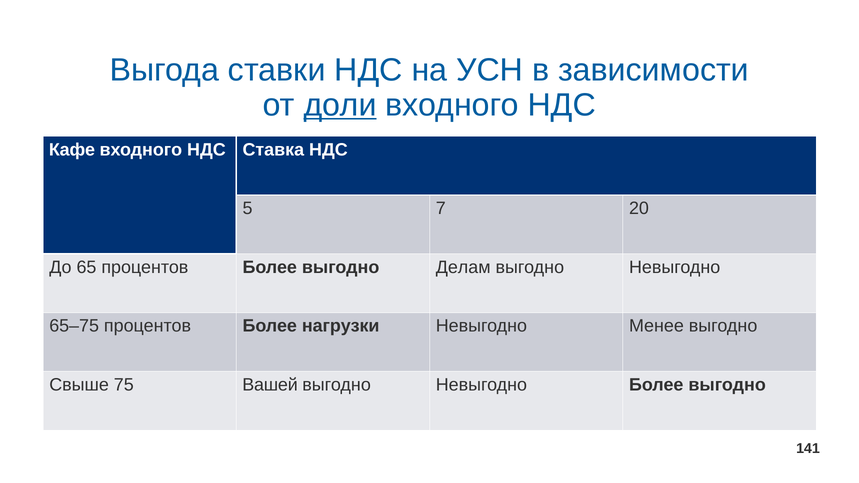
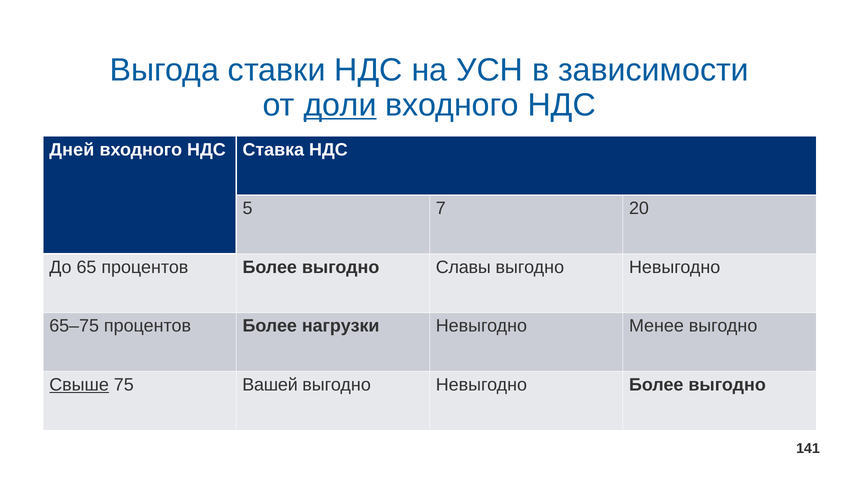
Кафе: Кафе -> Дней (72, 150)
Делам: Делам -> Славы (463, 267)
Свыше underline: none -> present (79, 385)
